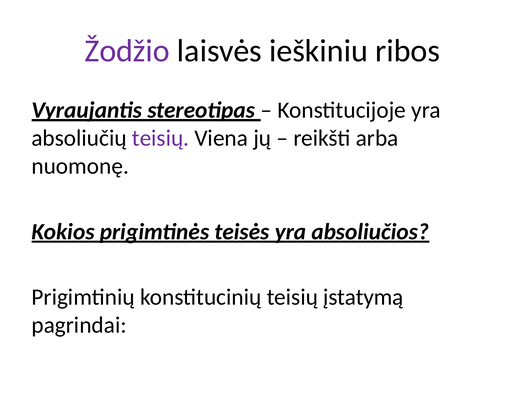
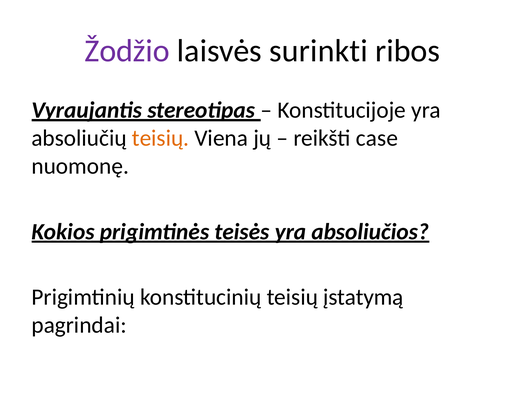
ieškiniu: ieškiniu -> surinkti (318, 51)
teisių colour: purple -> orange (161, 138)
arba: arba -> case (377, 138)
